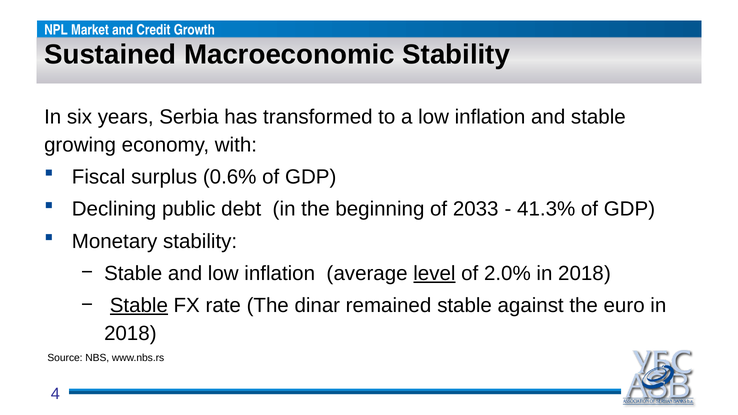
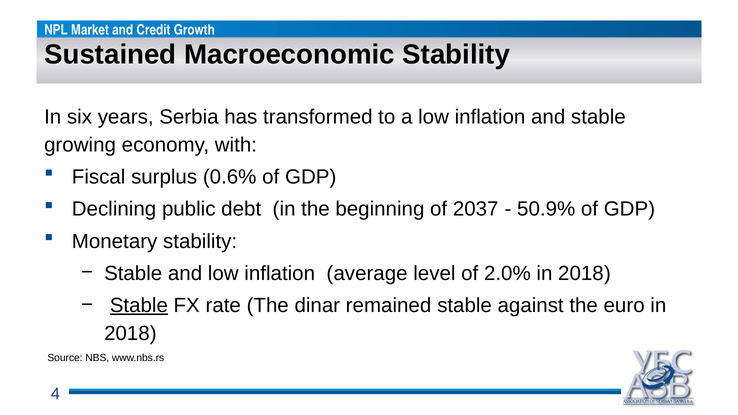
2033: 2033 -> 2037 (476, 209)
41.3%: 41.3% -> 50.9% (546, 209)
level underline: present -> none (434, 273)
